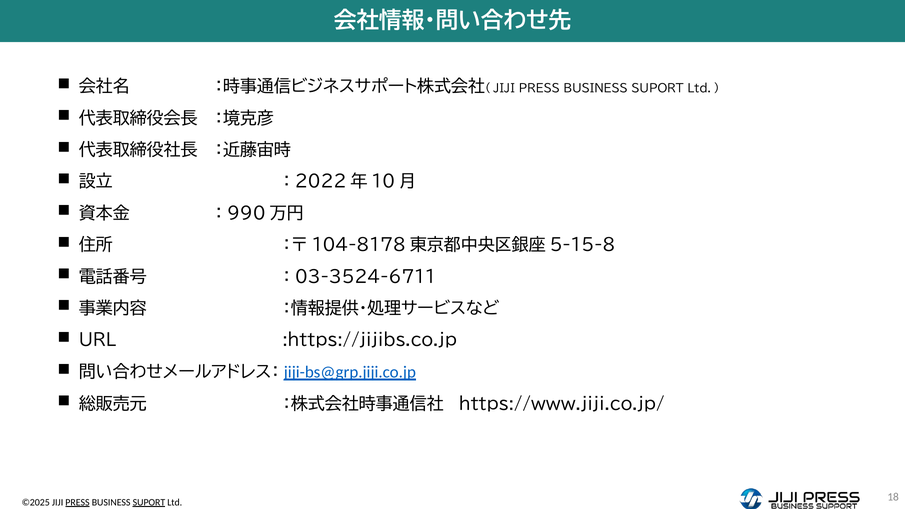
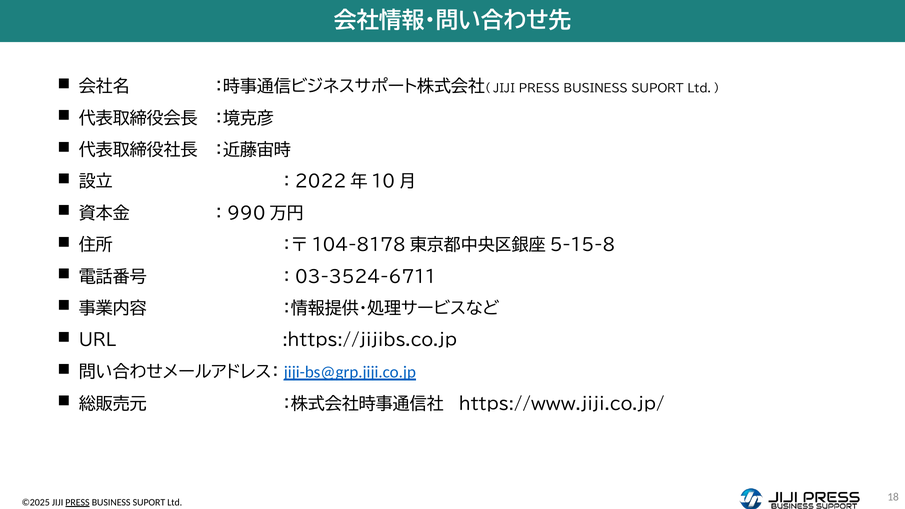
SUPORT underline: present -> none (149, 502)
